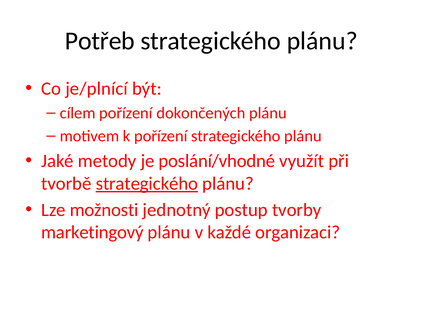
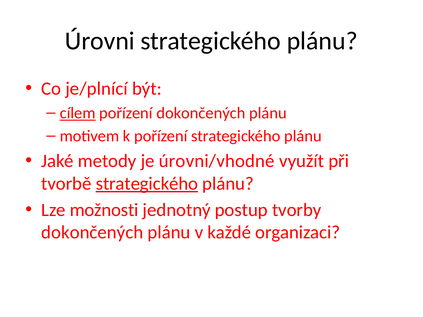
Potřeb: Potřeb -> Úrovni (100, 41)
cílem underline: none -> present (78, 113)
poslání/vhodné: poslání/vhodné -> úrovni/vhodné (217, 161)
marketingový: marketingový -> dokončených (92, 233)
